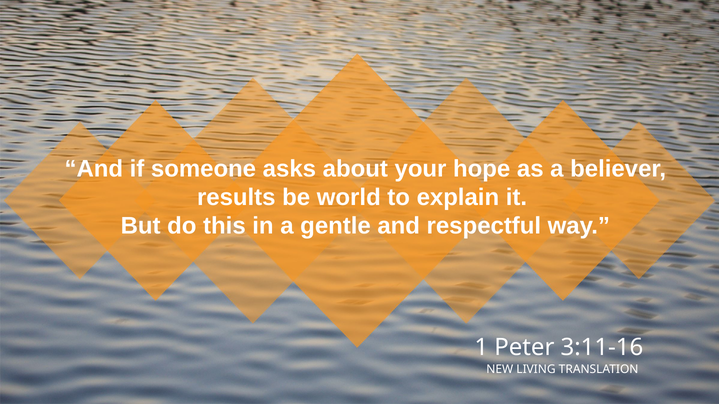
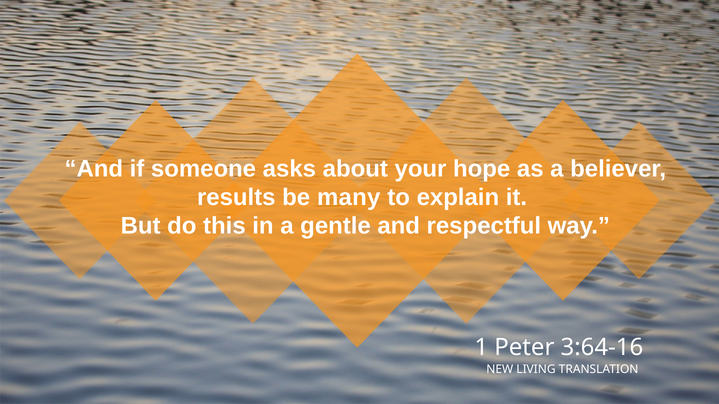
world: world -> many (349, 198)
3:11-16: 3:11-16 -> 3:64-16 (602, 348)
